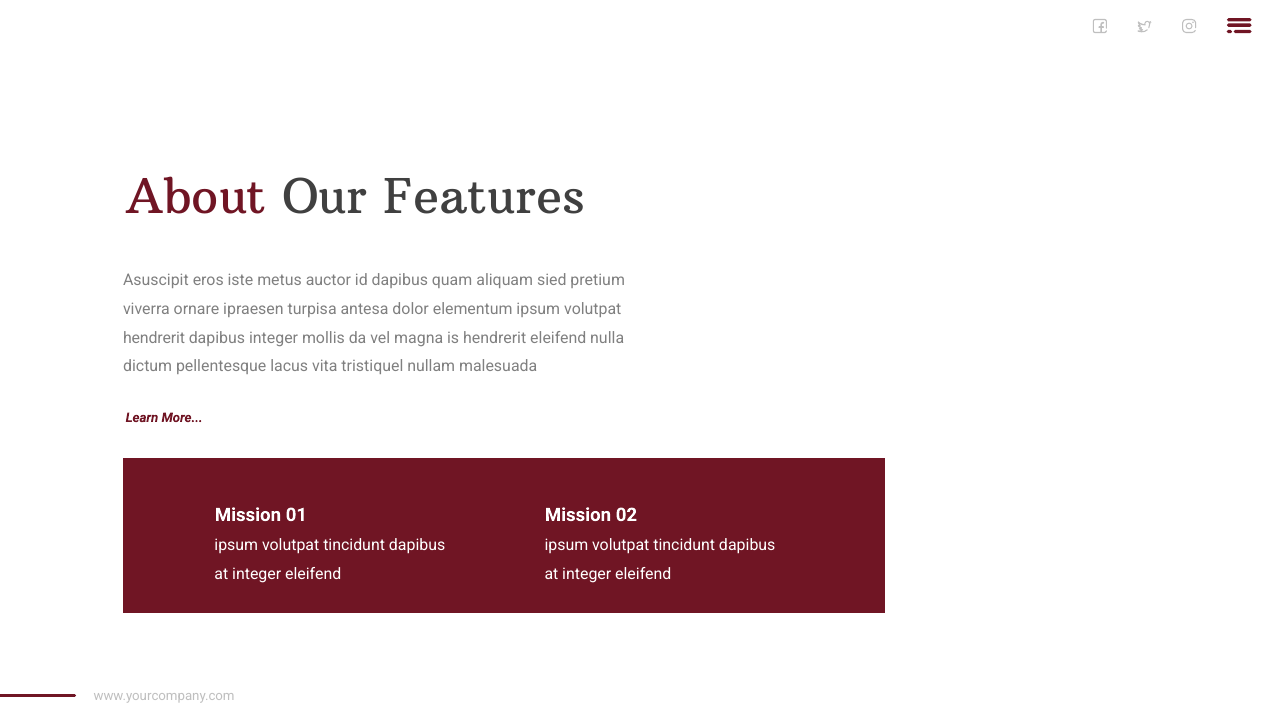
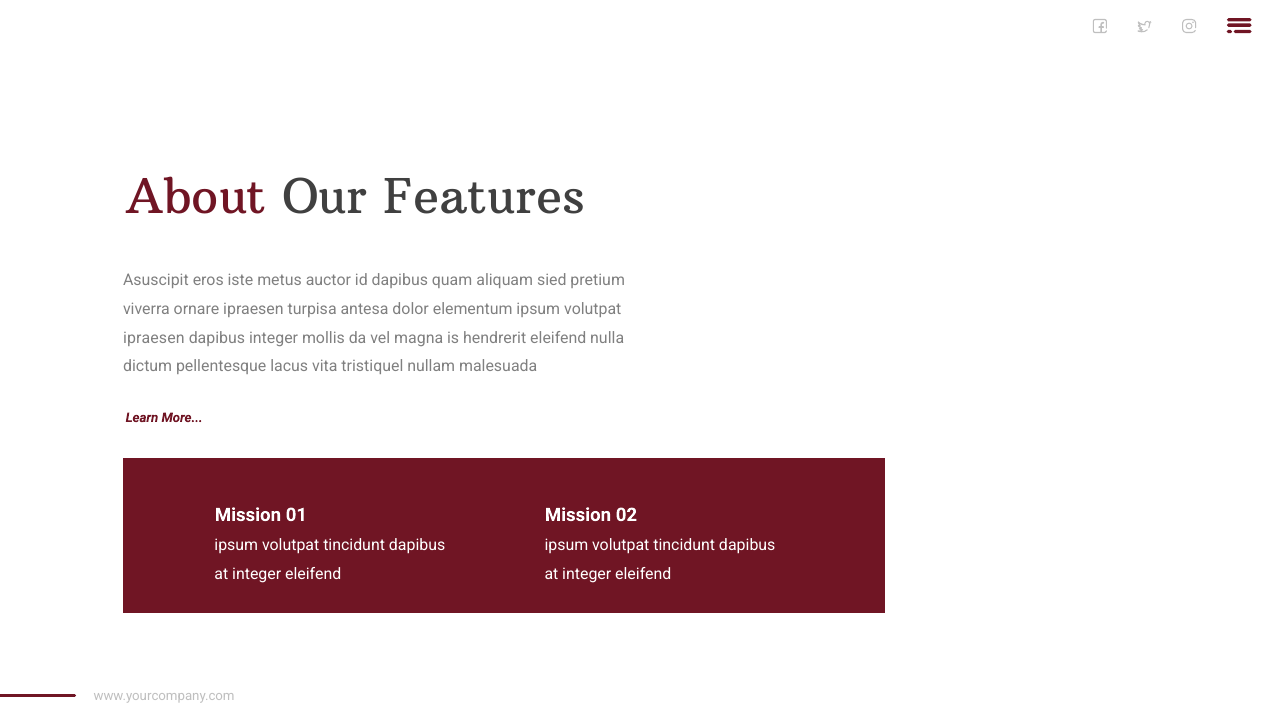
hendrerit: hendrerit -> ipraesen (154, 338)
